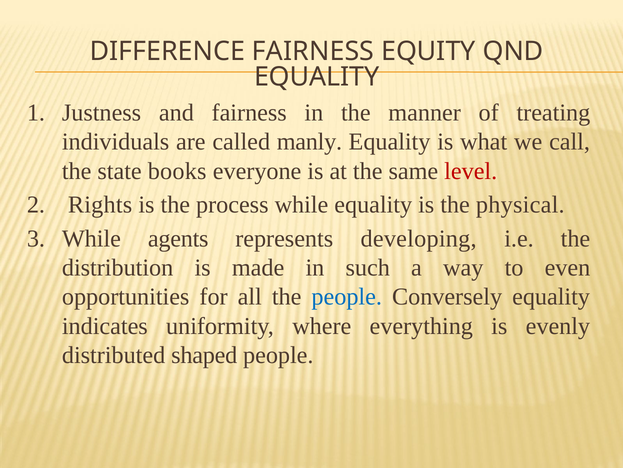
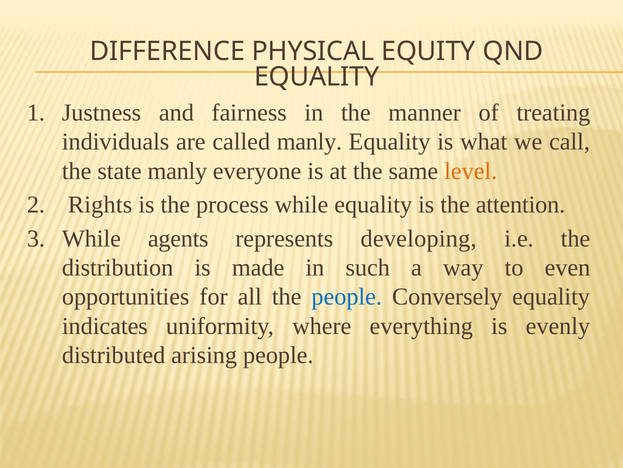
DIFFERENCE FAIRNESS: FAIRNESS -> PHYSICAL (313, 51)
state books: books -> manly (177, 171)
level colour: red -> orange (471, 171)
physical: physical -> attention (521, 205)
shaped: shaped -> arising (204, 355)
